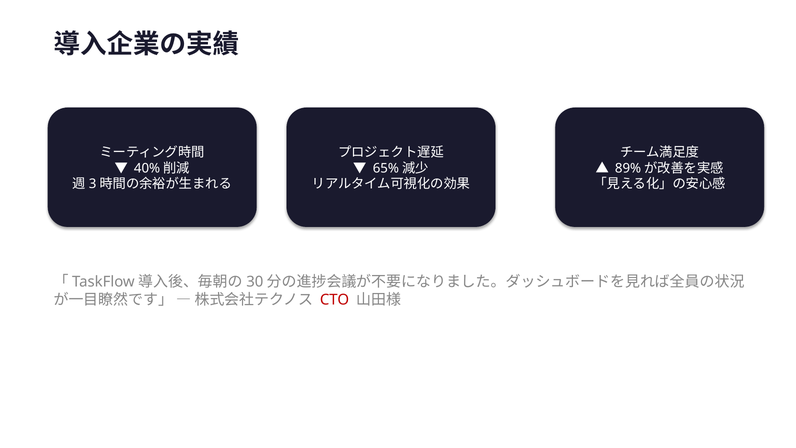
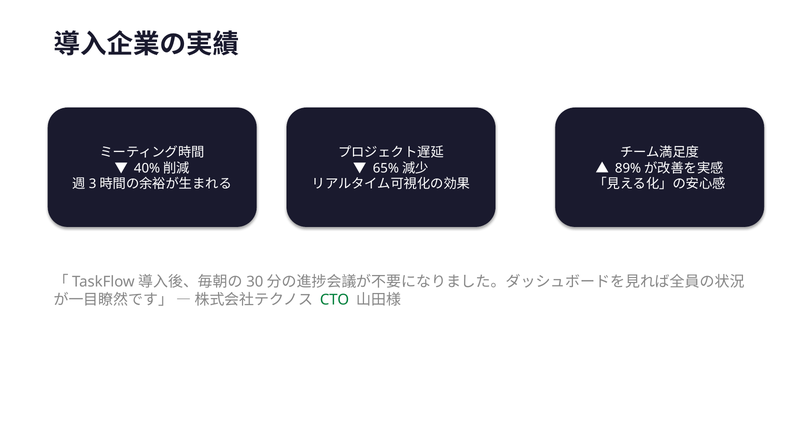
CTO colour: red -> green (335, 299)
